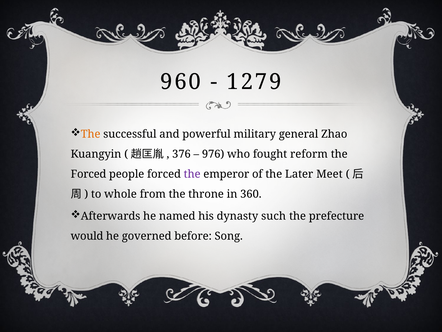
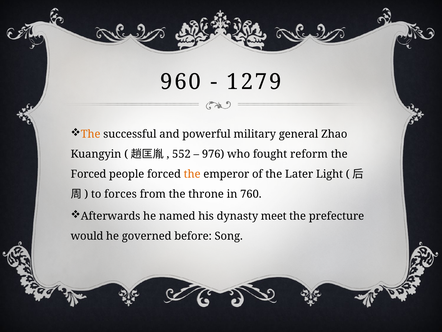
376: 376 -> 552 (181, 154)
the colour: purple -> orange (192, 174)
Meet: Meet -> Light (330, 174)
whole: whole -> forces (120, 194)
360: 360 -> 760 (251, 194)
such: such -> meet (274, 216)
